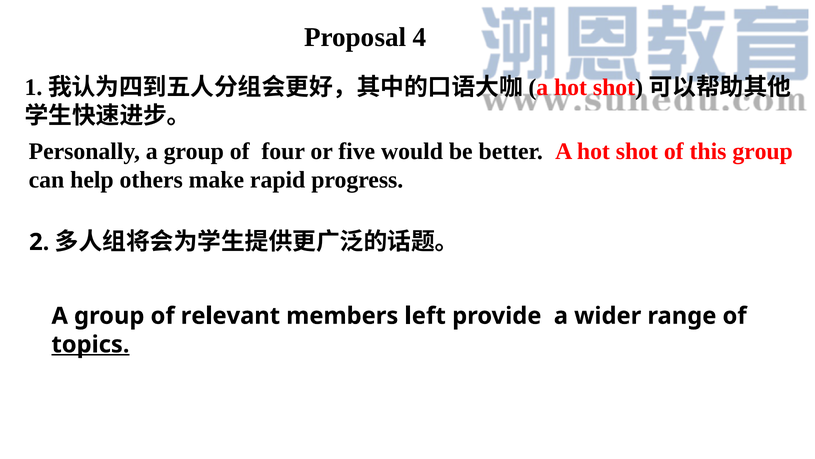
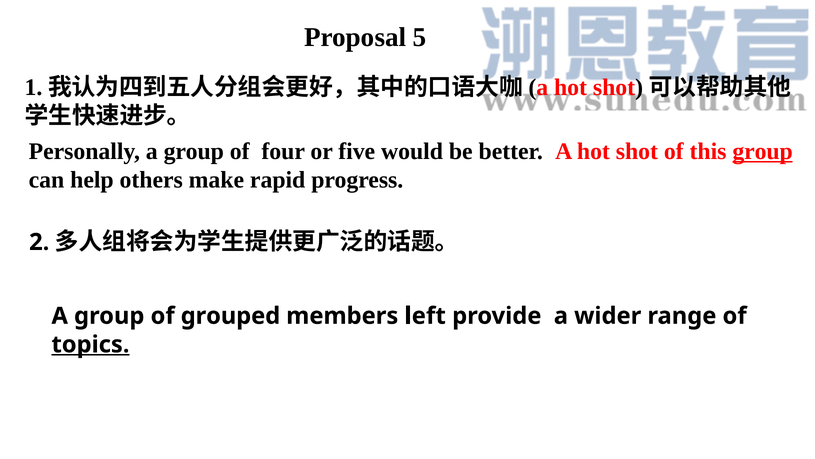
4: 4 -> 5 (420, 37)
group underline: none -> present (763, 151)
relevant: relevant -> grouped (230, 316)
